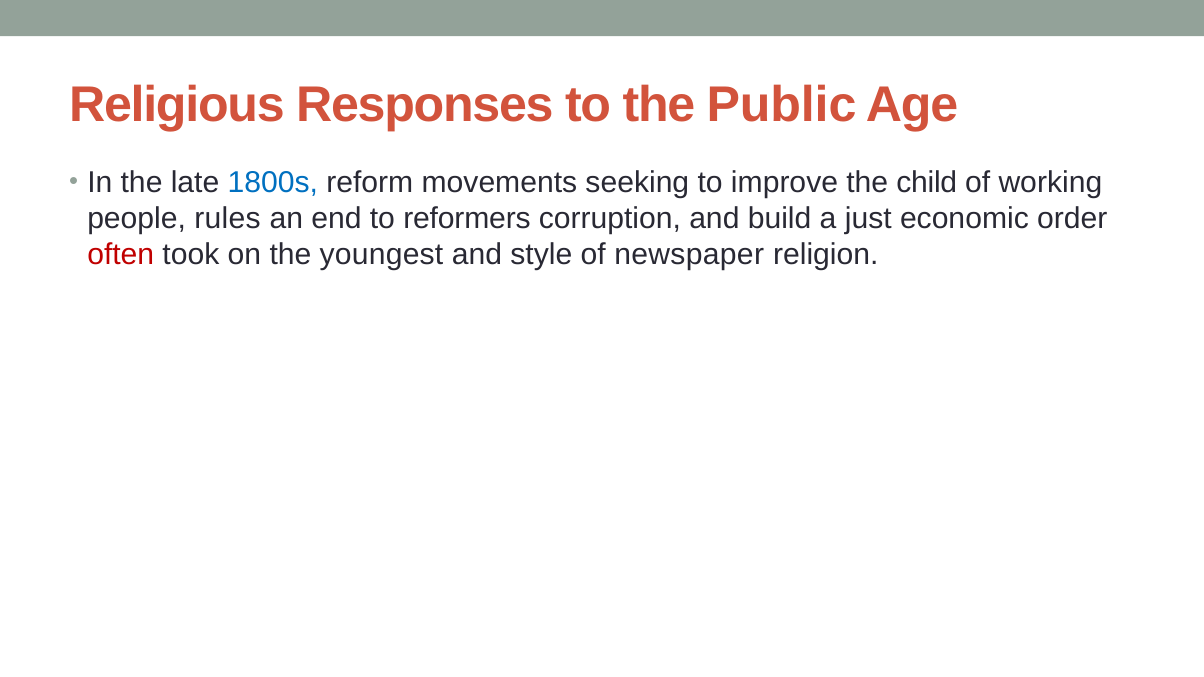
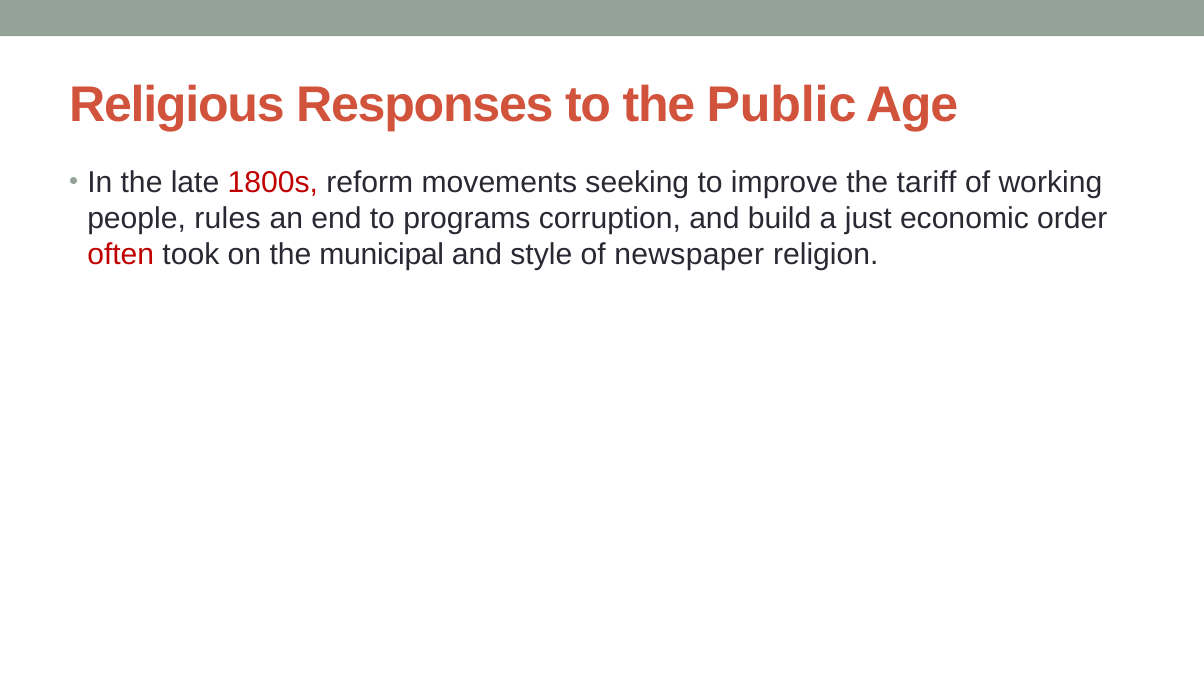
1800s colour: blue -> red (273, 183)
child: child -> tariff (927, 183)
reformers: reformers -> programs (467, 219)
youngest: youngest -> municipal (382, 255)
